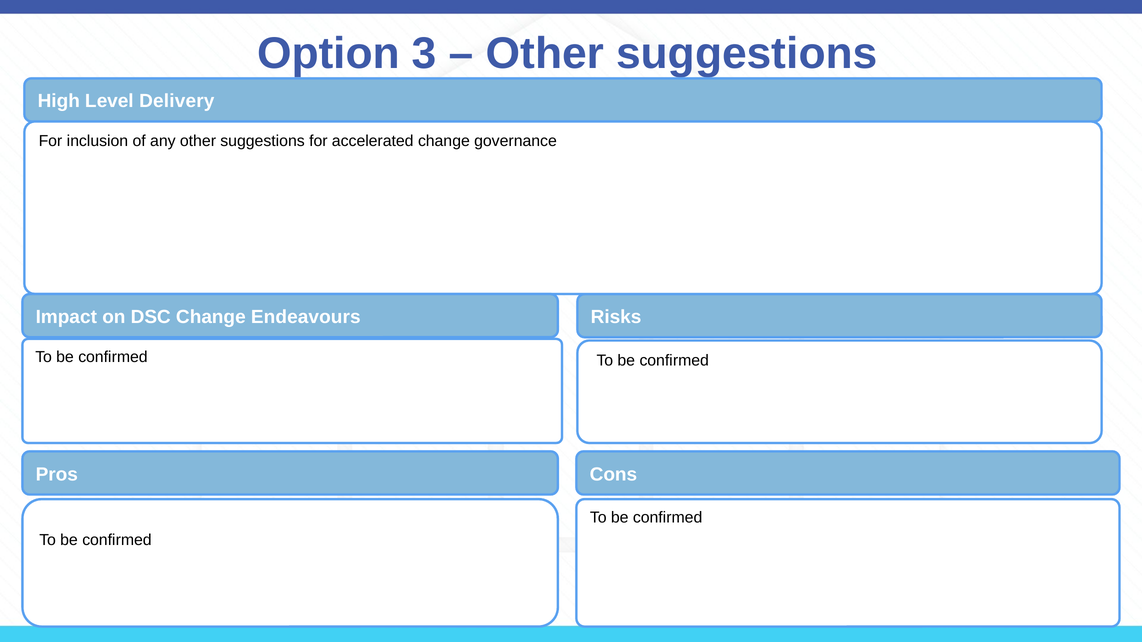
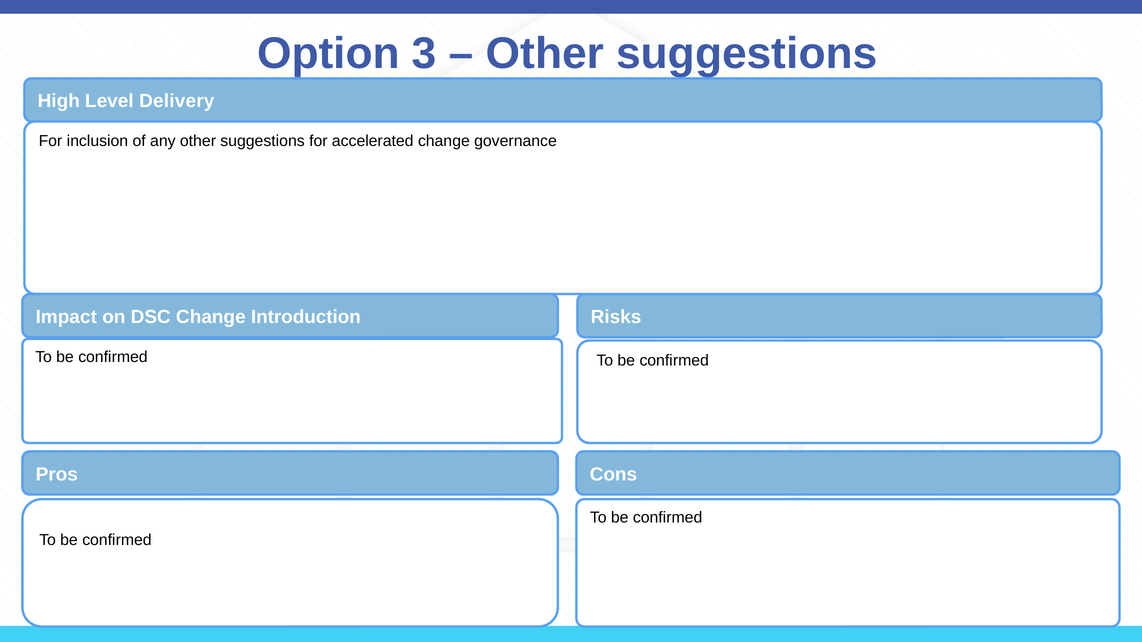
Endeavours: Endeavours -> Introduction (306, 317)
